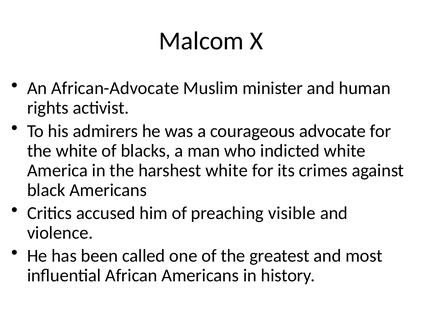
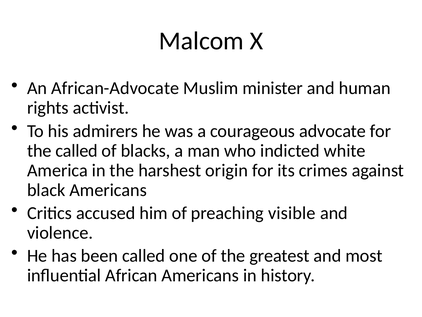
the white: white -> called (77, 150)
harshest white: white -> origin (227, 170)
